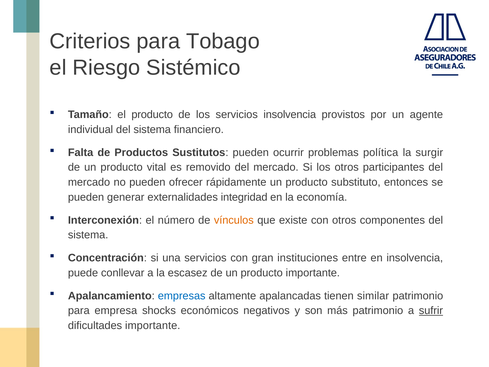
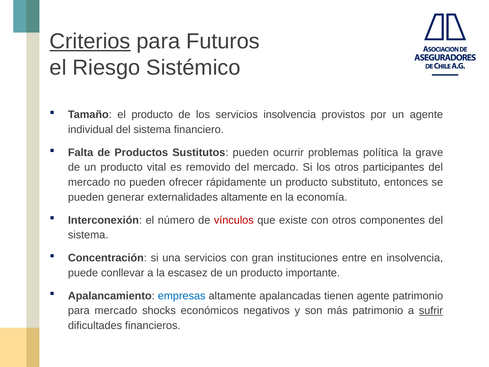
Criterios underline: none -> present (90, 41)
Tobago: Tobago -> Futuros (223, 41)
surgir: surgir -> grave (429, 152)
externalidades integridad: integridad -> altamente (244, 197)
vínculos colour: orange -> red (234, 220)
tienen similar: similar -> agente (373, 296)
para empresa: empresa -> mercado (116, 310)
dificultades importante: importante -> financieros (153, 325)
